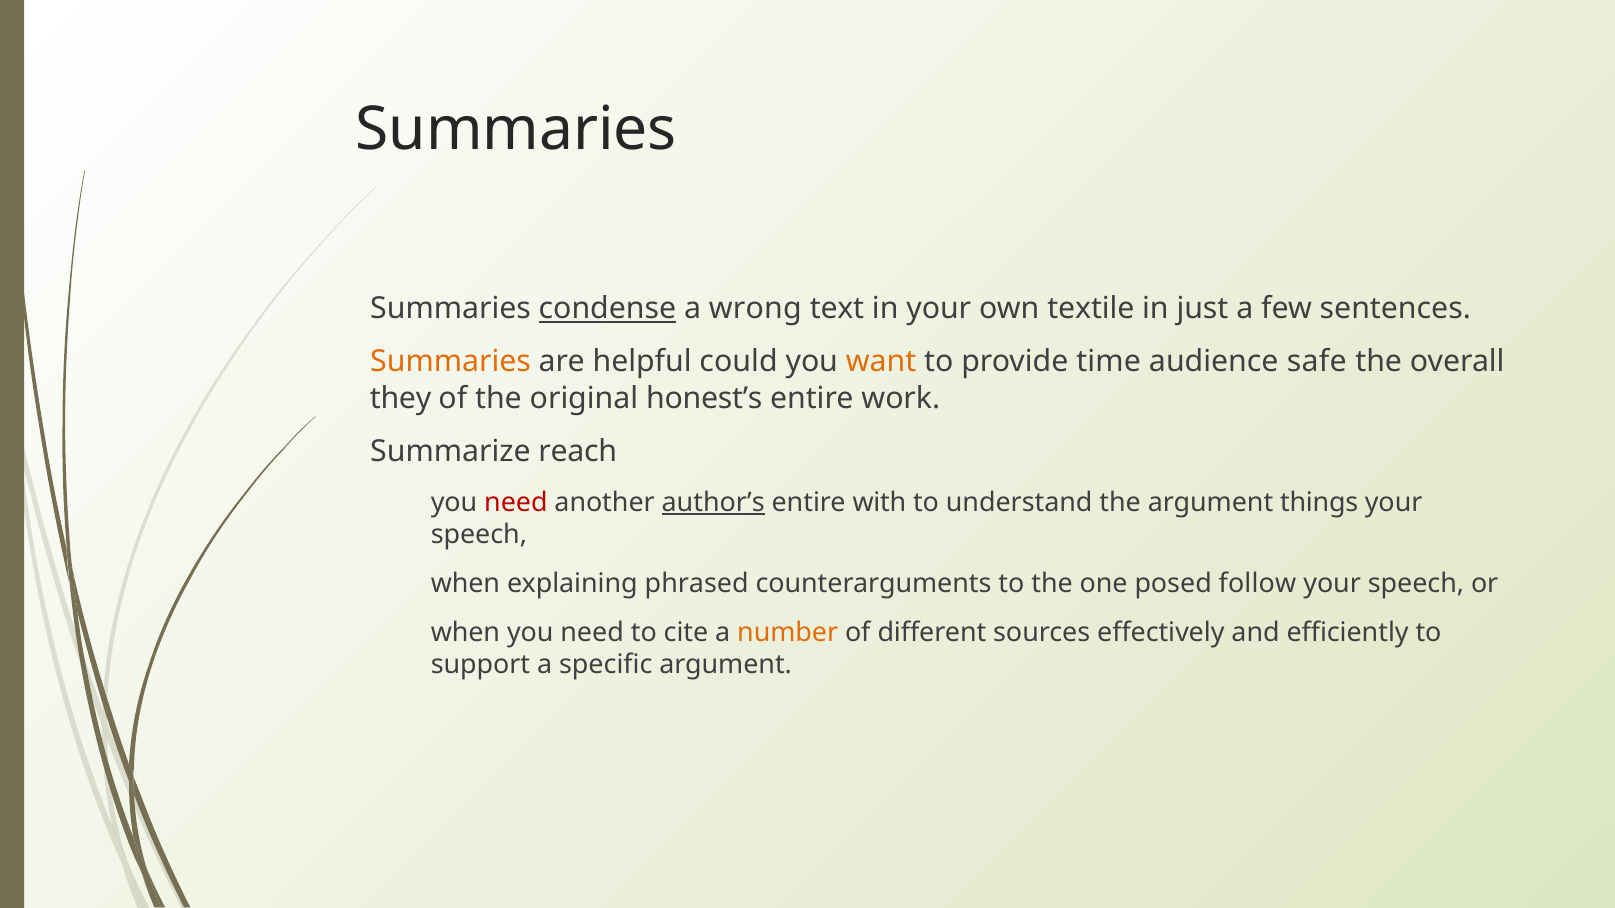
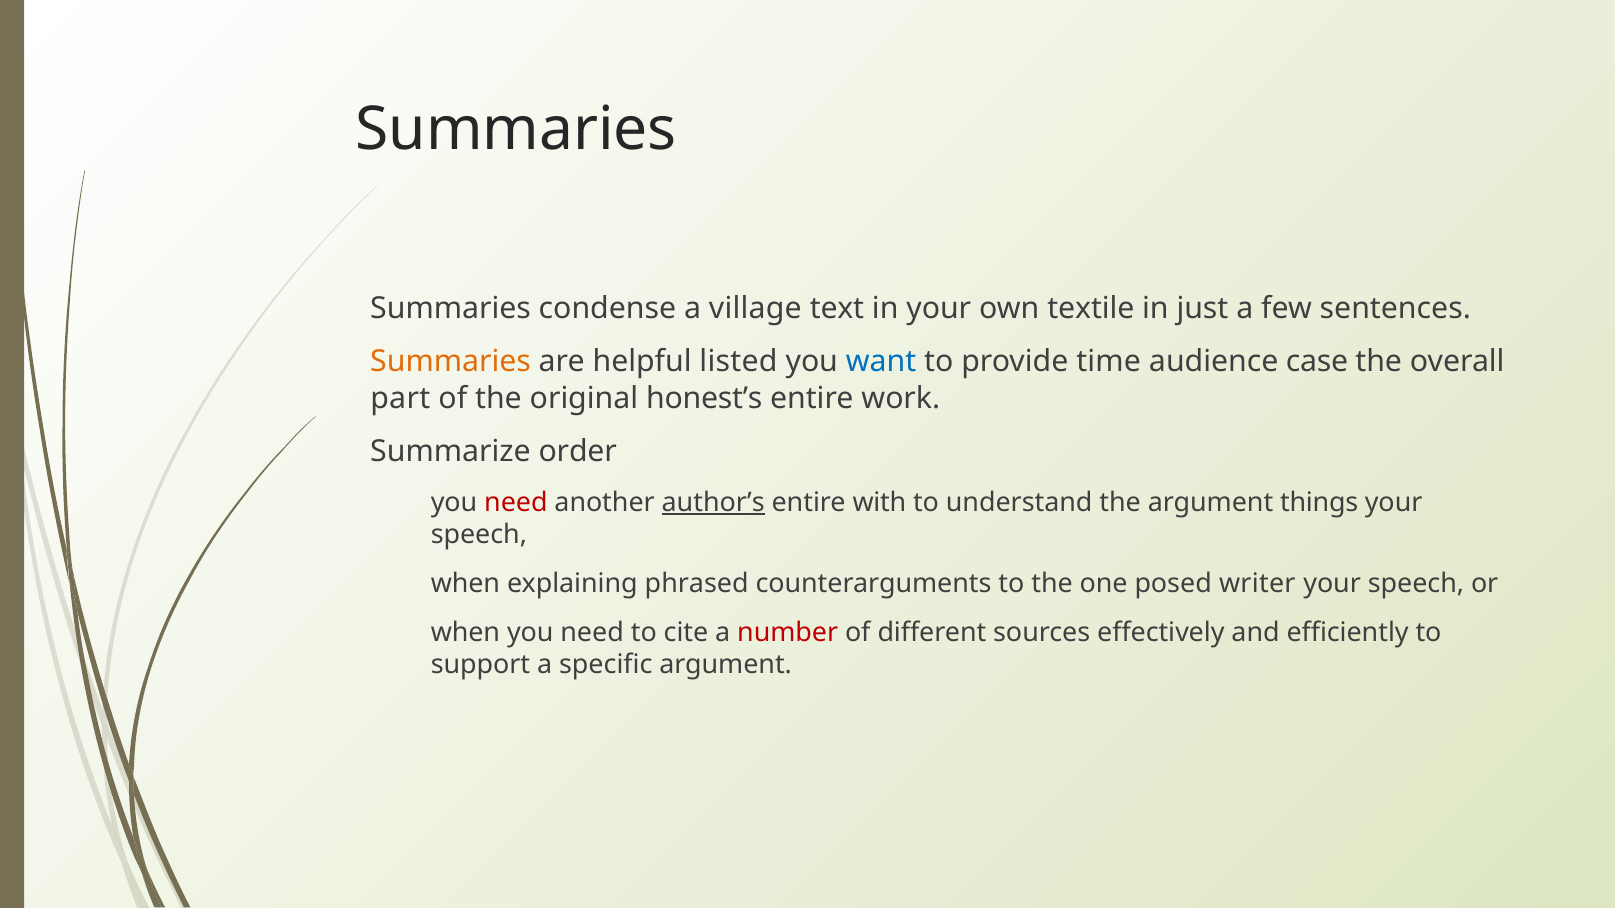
condense underline: present -> none (607, 309)
wrong: wrong -> village (755, 309)
could: could -> listed (738, 362)
want colour: orange -> blue (881, 362)
safe: safe -> case (1317, 362)
they: they -> part (400, 398)
reach: reach -> order (578, 452)
follow: follow -> writer (1257, 584)
number colour: orange -> red (788, 633)
